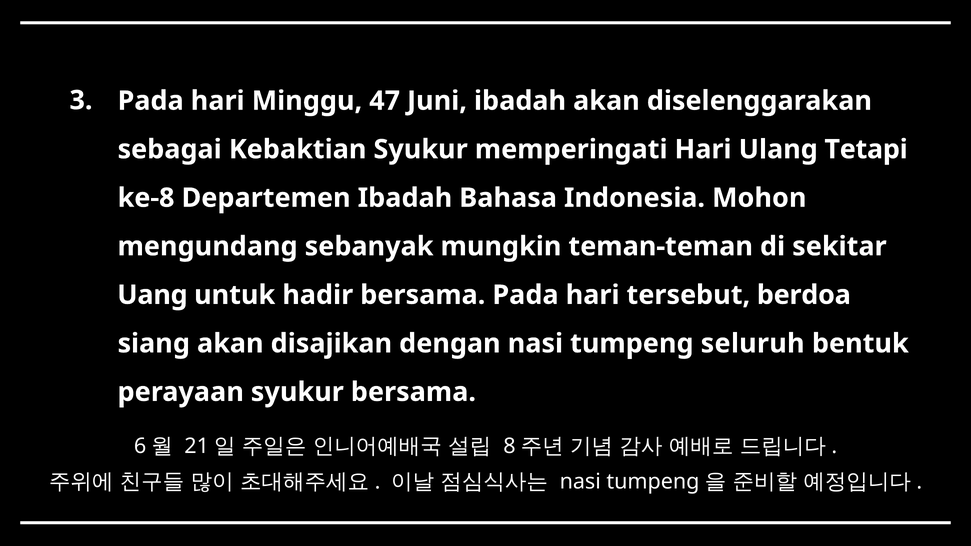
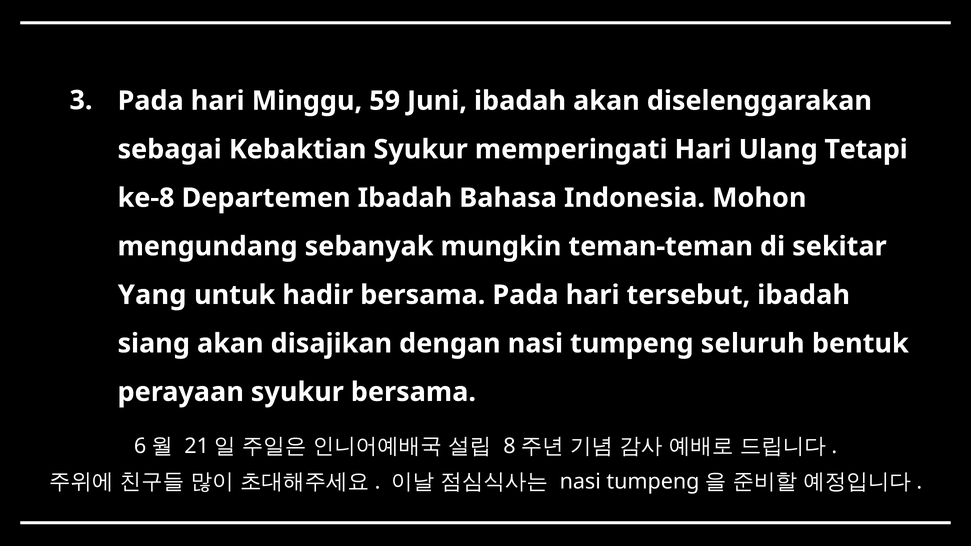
47: 47 -> 59 (385, 101)
Uang: Uang -> Yang (152, 295)
tersebut berdoa: berdoa -> ibadah (804, 295)
